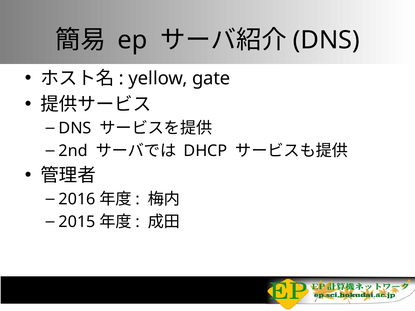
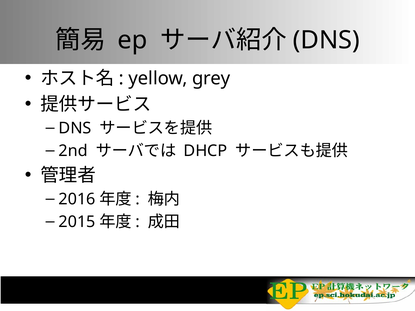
gate: gate -> grey (211, 79)
